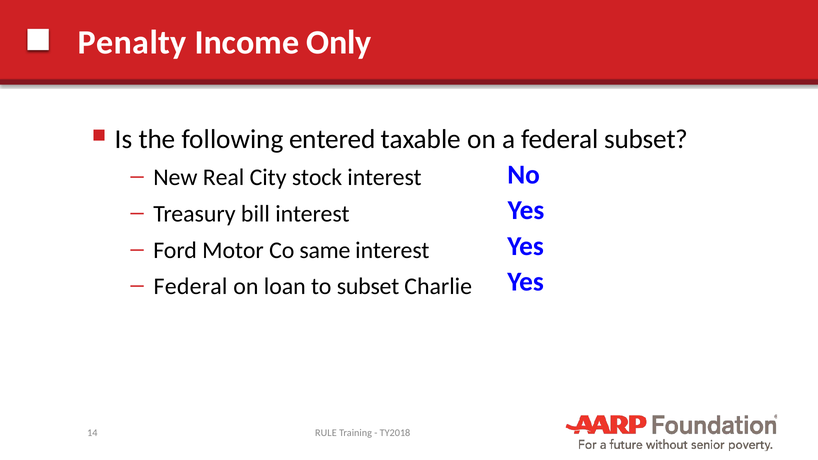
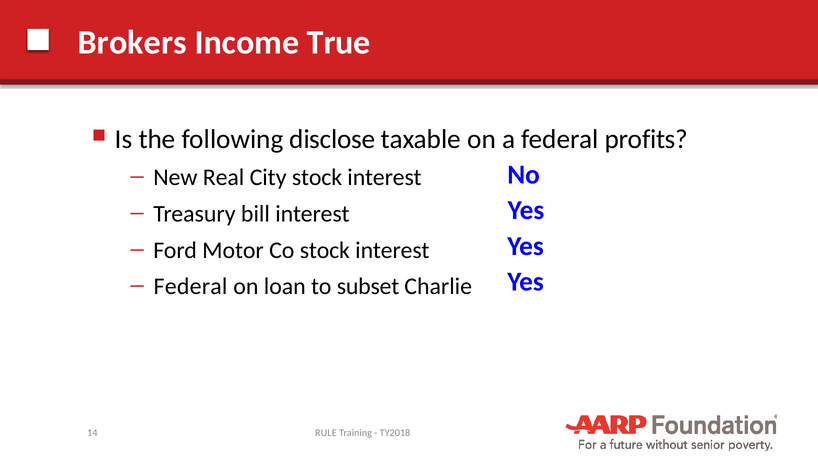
Penalty: Penalty -> Brokers (132, 43)
Only: Only -> True (339, 43)
entered: entered -> disclose (332, 140)
federal subset: subset -> profits (646, 140)
Co same: same -> stock (325, 250)
